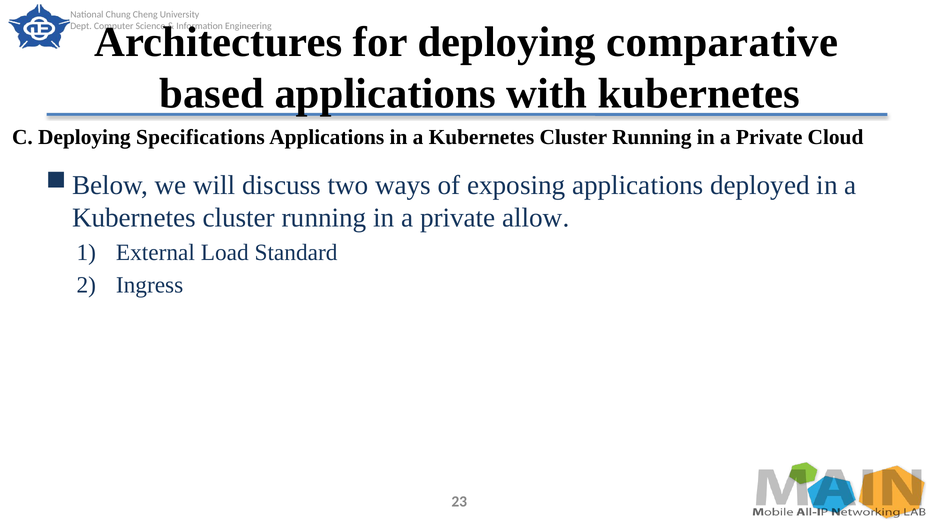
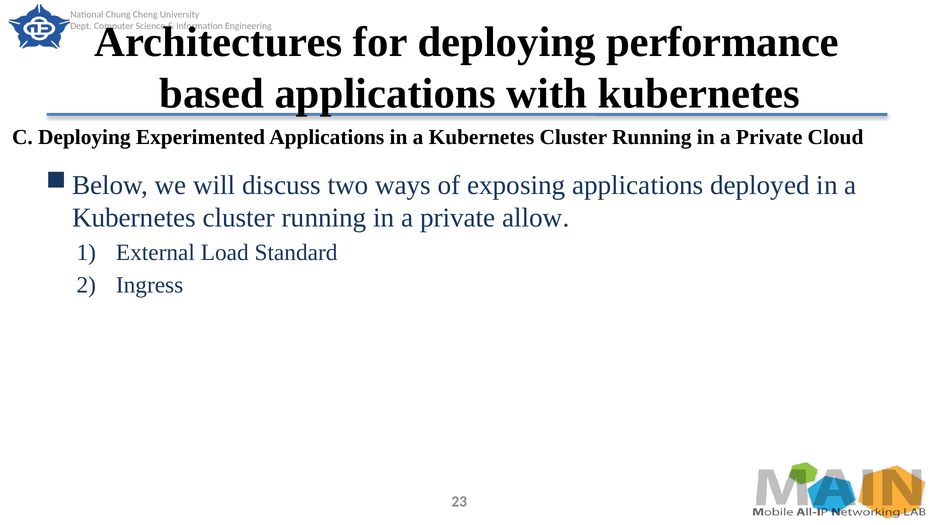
comparative: comparative -> performance (723, 42)
Specifications: Specifications -> Experimented (201, 137)
